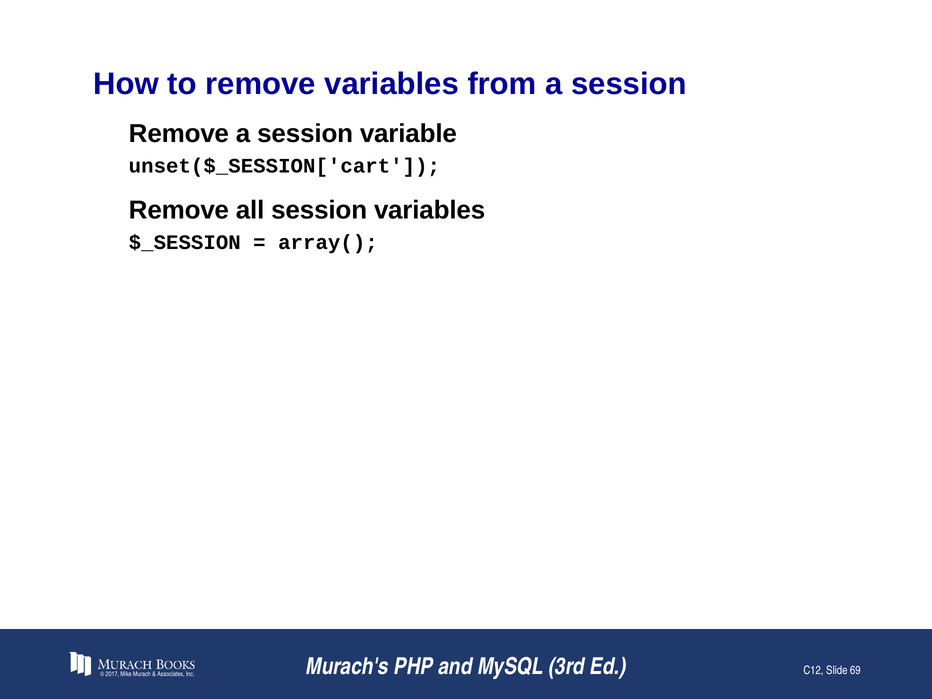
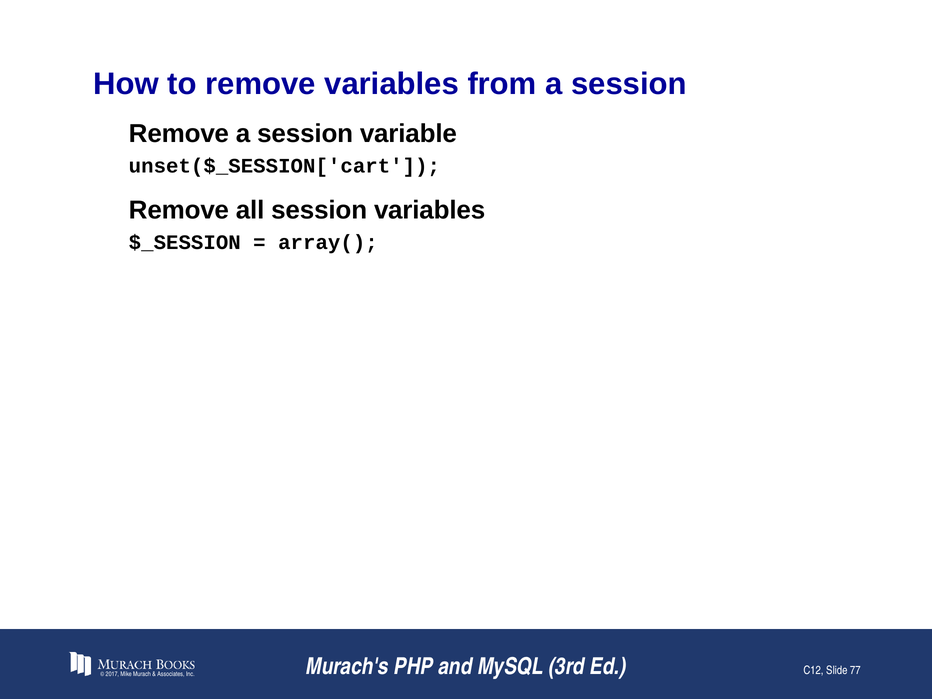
69: 69 -> 77 (855, 671)
